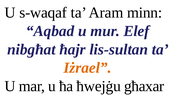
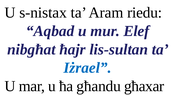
s-waqaf: s-waqaf -> s-nistax (43, 13)
minn: minn -> riedu (145, 13)
Iżrael colour: orange -> blue (87, 68)
ħwejġu: ħwejġu -> għandu (99, 86)
